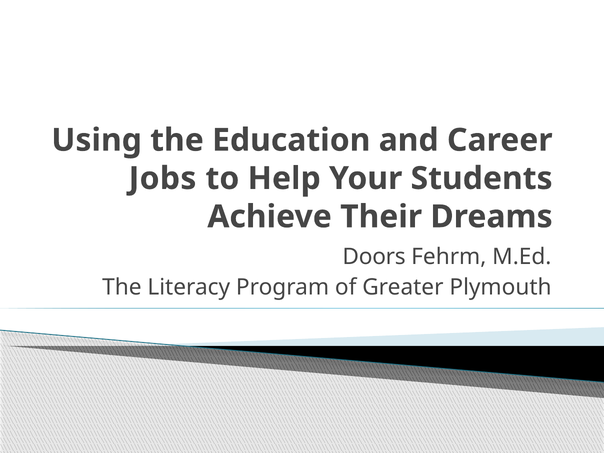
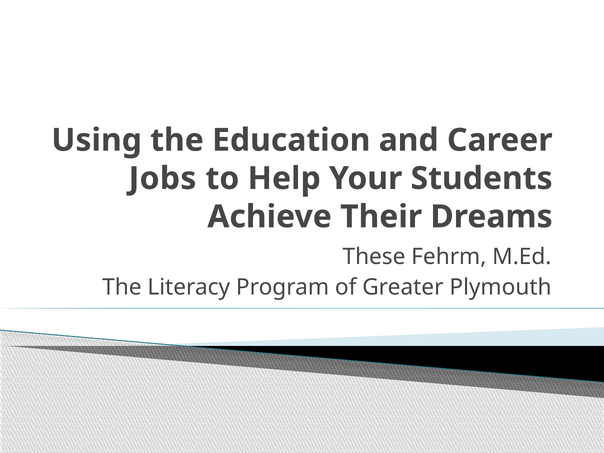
Doors: Doors -> These (374, 257)
